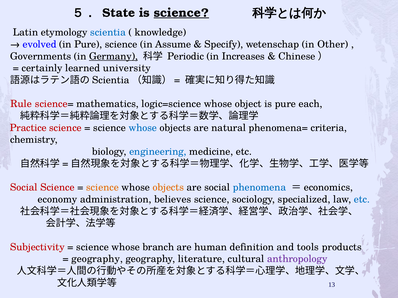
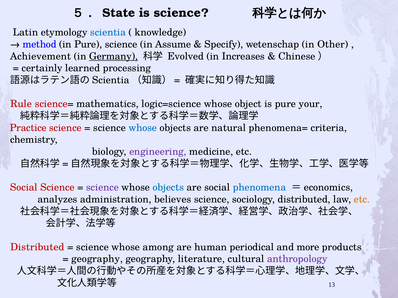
science underline: present -> none (181, 13)
evolved: evolved -> method (40, 44)
Governments: Governments -> Achievement (41, 56)
Periodic: Periodic -> Evolved (186, 56)
university: university -> processing (127, 68)
each: each -> your (311, 104)
engineering colour: blue -> purple (158, 152)
science colour: orange -> purple (102, 188)
objects colour: orange -> blue (168, 188)
economy: economy -> analyzes (58, 200)
sociology specialized: specialized -> distributed (304, 200)
etc colour: blue -> orange (362, 200)
Subjectivity: Subjectivity -> Distributed (37, 247)
branch: branch -> among (158, 247)
definition: definition -> periodical (252, 247)
tools: tools -> more (308, 247)
